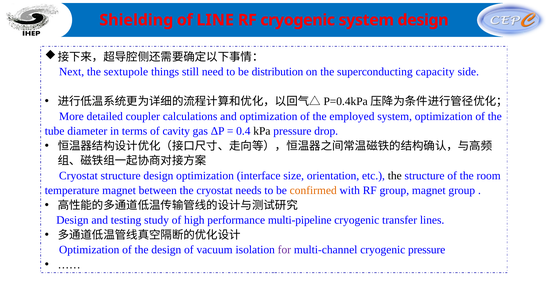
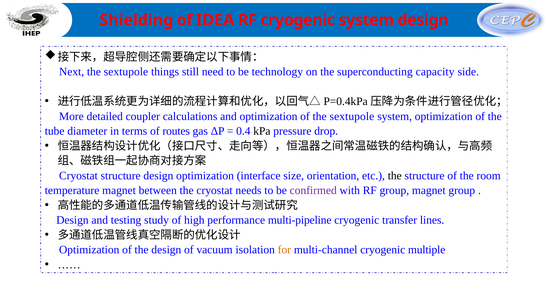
LINE: LINE -> IDEA (215, 20)
distribution: distribution -> technology (277, 72)
of the employed: employed -> sextupole (352, 116)
cavity: cavity -> routes (176, 131)
confirmed colour: orange -> purple (313, 191)
for colour: purple -> orange (284, 250)
cryogenic pressure: pressure -> multiple (427, 250)
